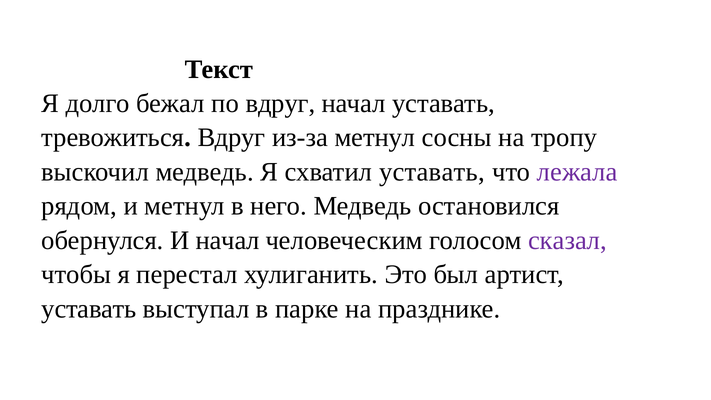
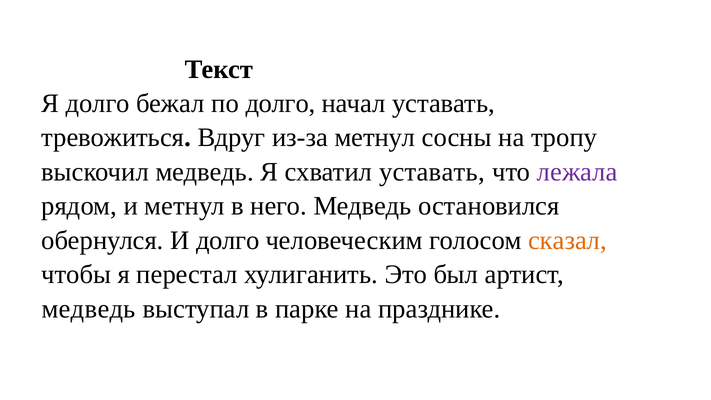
по вдруг: вдруг -> долго (280, 103)
И начал: начал -> долго (228, 240)
сказал colour: purple -> orange (567, 240)
уставать: уставать -> медведь (89, 309)
